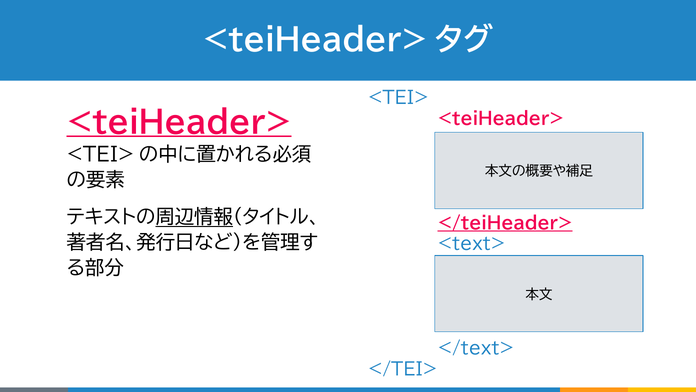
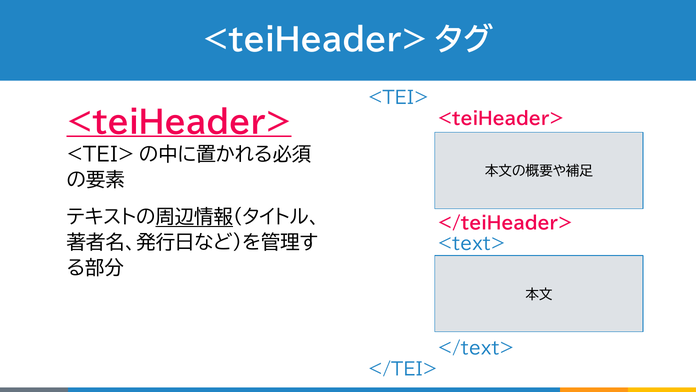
</teiHeader> underline: present -> none (505, 223)
